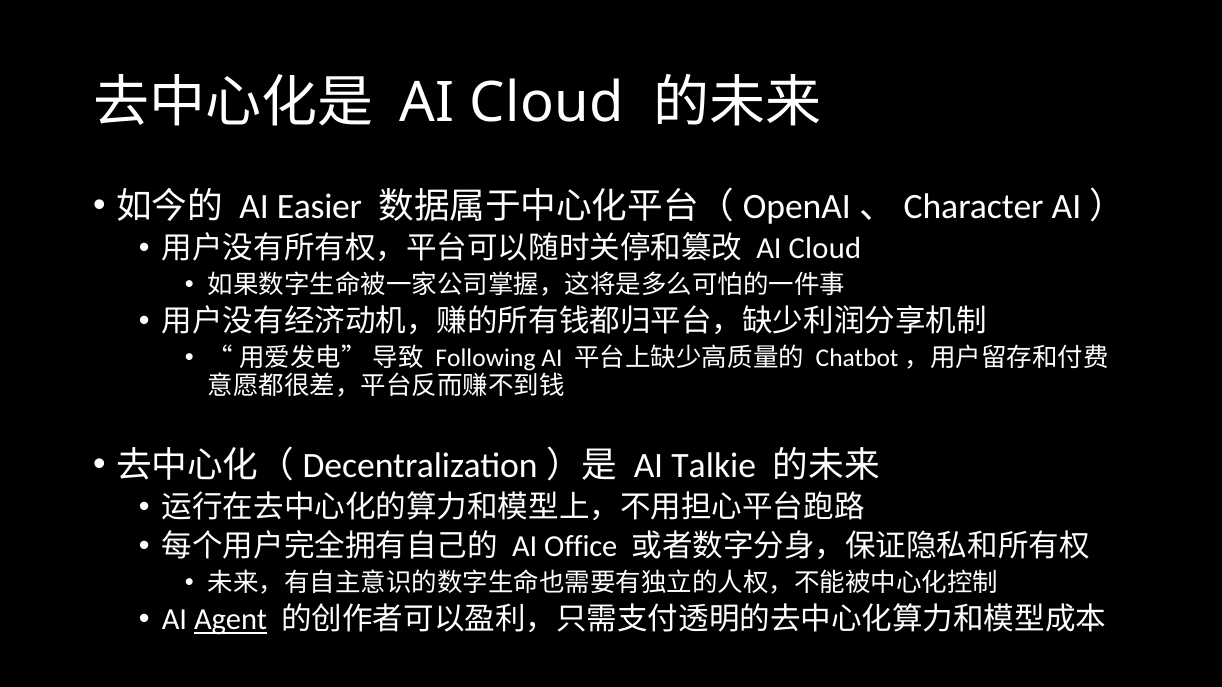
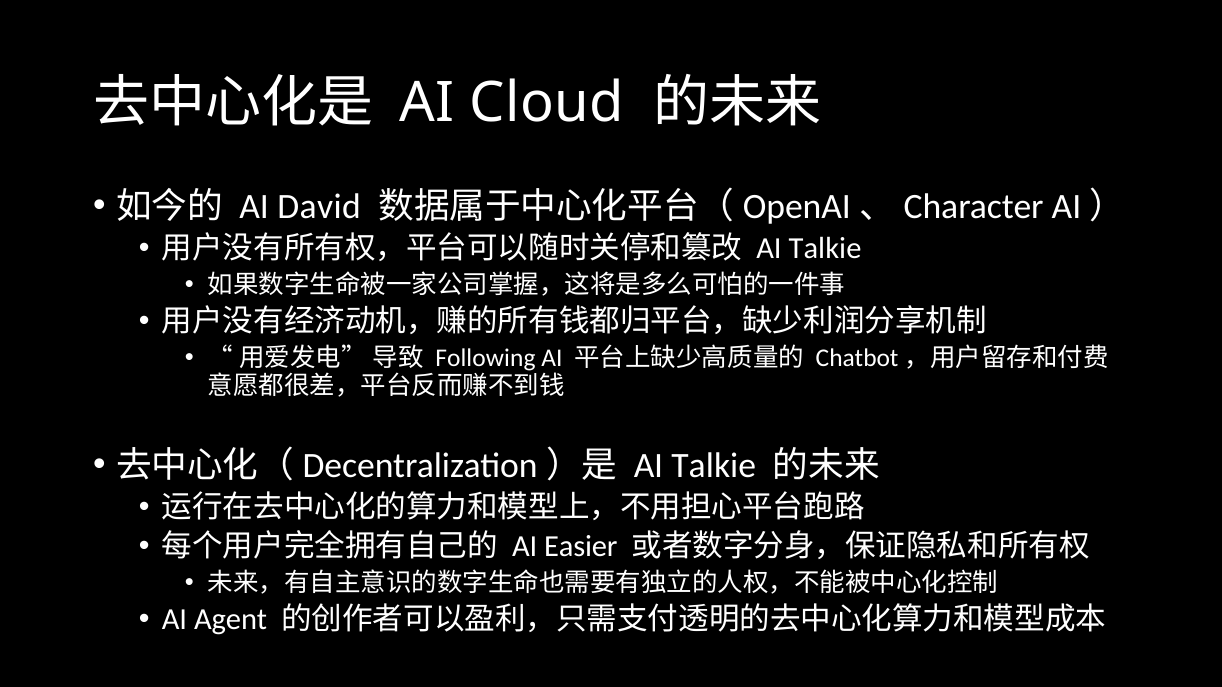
Easier: Easier -> David (319, 207)
Cloud: Cloud -> Talkie (825, 249)
Office: Office -> Easier (581, 547)
Agent underline: present -> none (231, 620)
